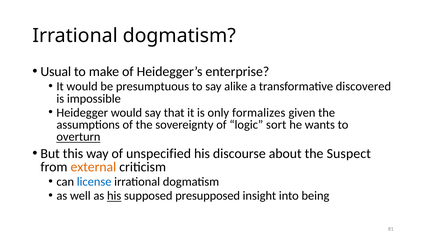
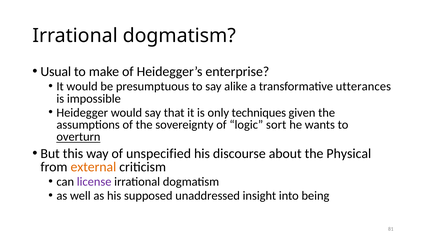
discovered: discovered -> utterances (363, 86)
formalizes: formalizes -> techniques (259, 112)
Suspect: Suspect -> Physical (349, 153)
license colour: blue -> purple (94, 181)
his underline: present -> none (114, 196)
presupposed: presupposed -> unaddressed (208, 196)
